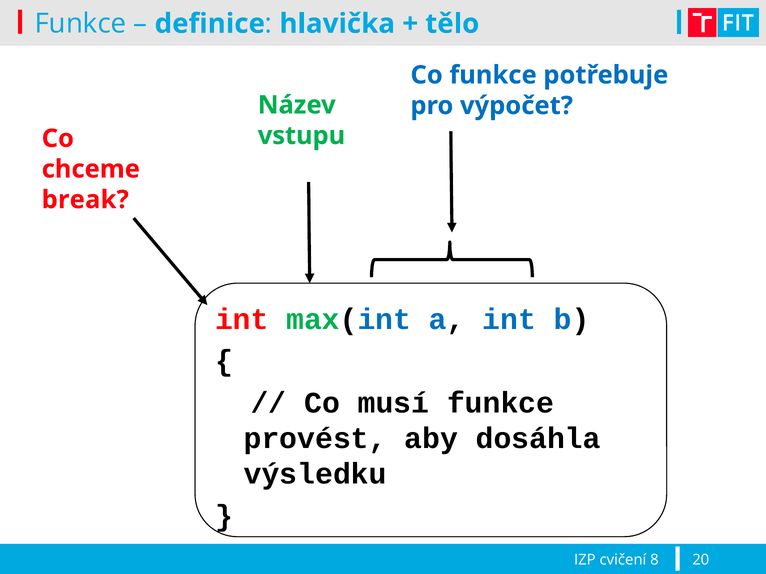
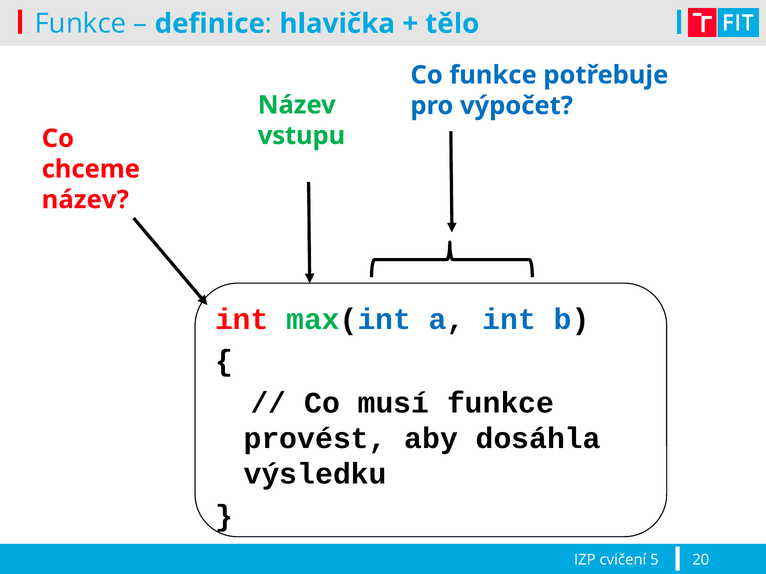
break: break -> název (85, 200)
8: 8 -> 5 (654, 560)
